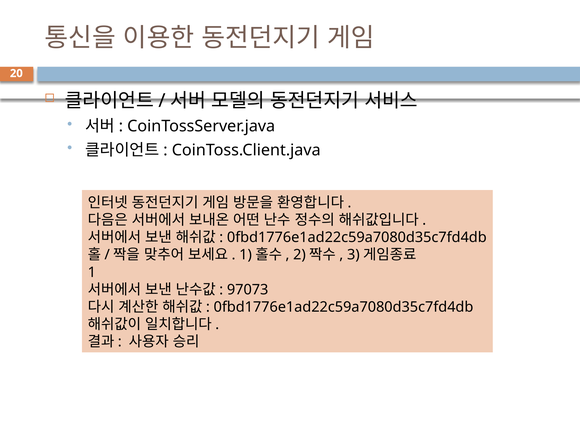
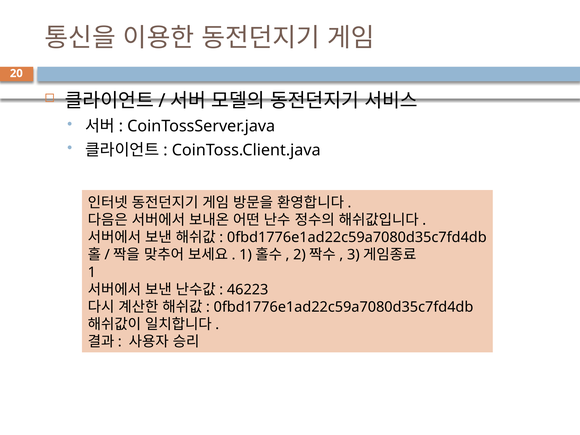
97073: 97073 -> 46223 (248, 290)
